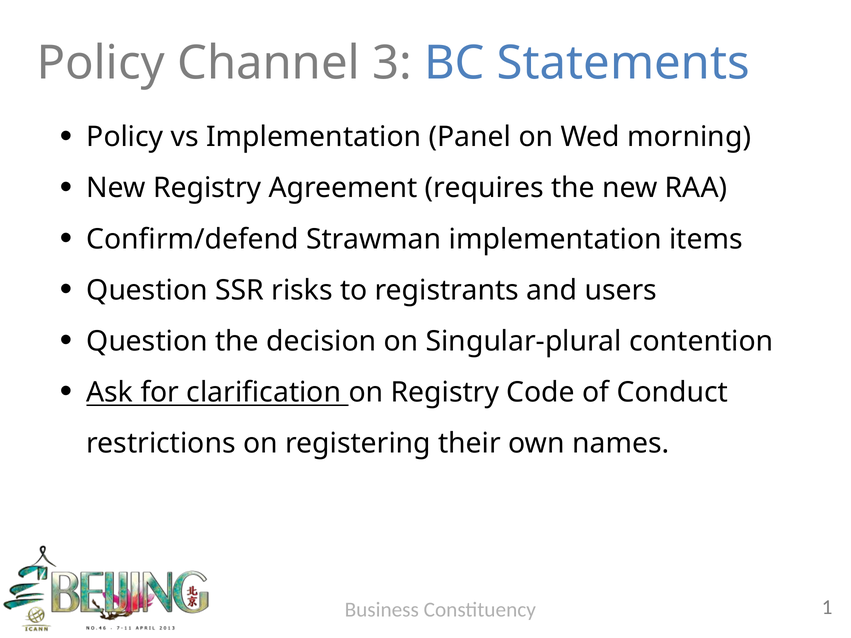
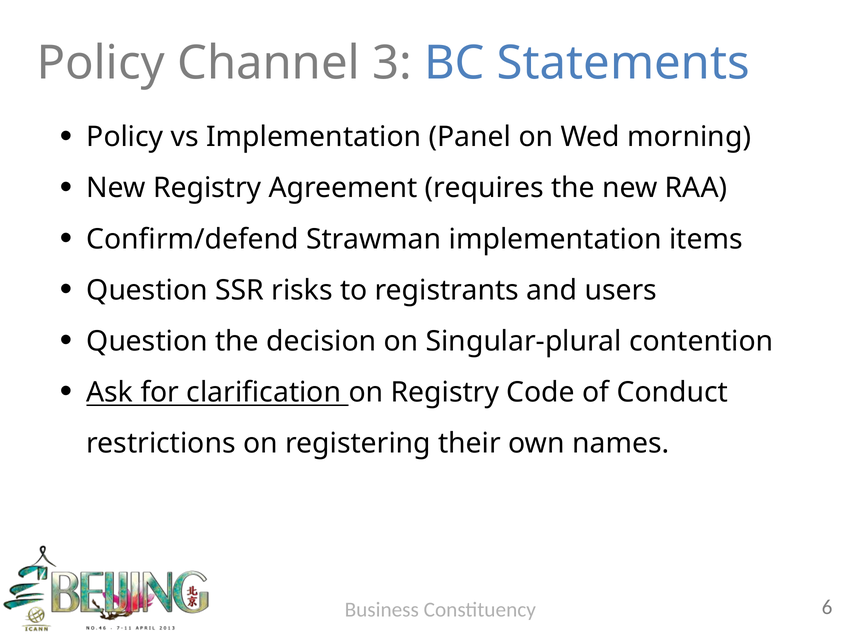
1: 1 -> 6 (827, 608)
